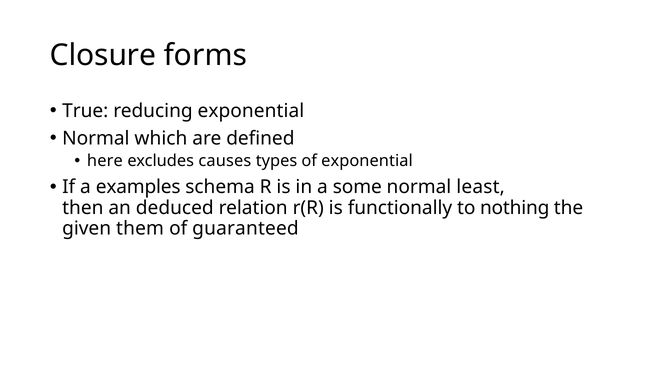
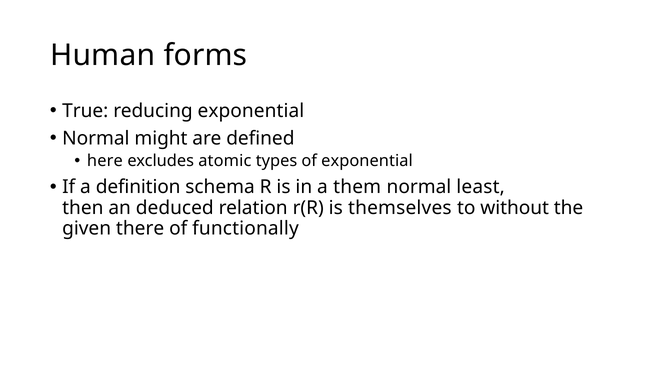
Closure: Closure -> Human (103, 55)
which: which -> might (161, 138)
causes: causes -> atomic (225, 161)
examples: examples -> definition (138, 187)
some: some -> them (357, 187)
functionally: functionally -> themselves (400, 207)
nothing: nothing -> without (515, 207)
them: them -> there (140, 228)
guaranteed: guaranteed -> functionally (246, 228)
